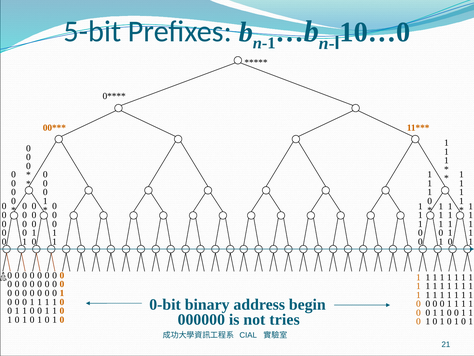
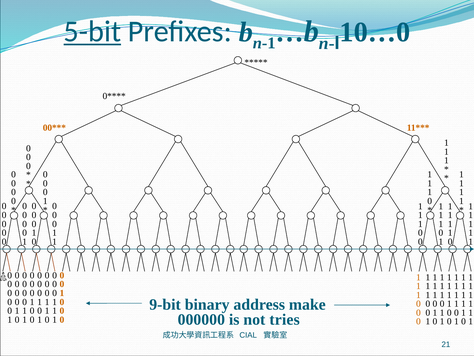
5-bit underline: none -> present (92, 31)
0-bit: 0-bit -> 9-bit (165, 304)
begin: begin -> make (307, 304)
